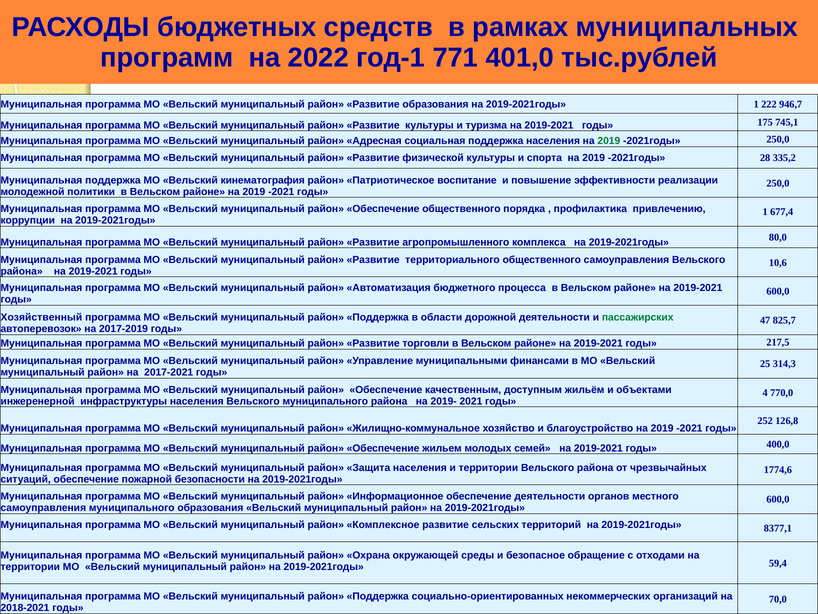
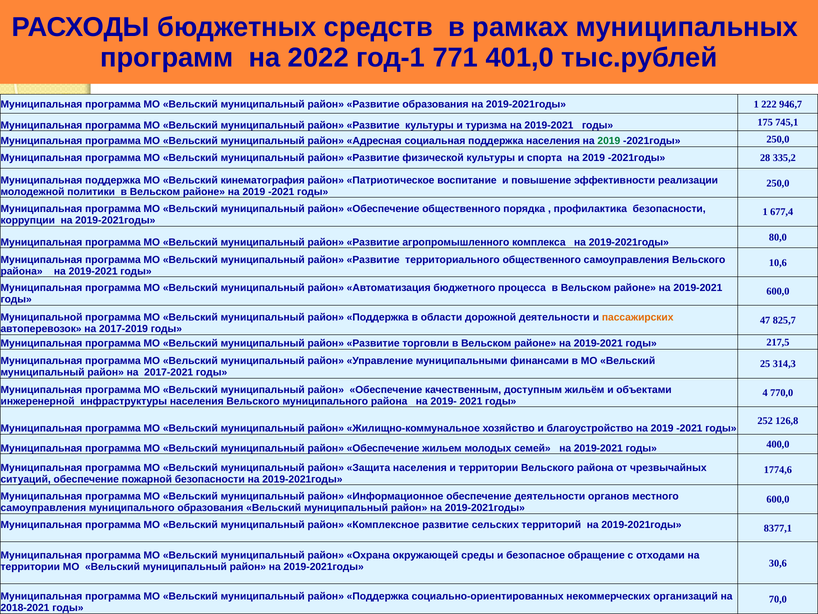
профилактика привлечению: привлечению -> безопасности (669, 209)
Хозяйственный: Хозяйственный -> Муниципальной (42, 317)
пассажирских colour: green -> orange (638, 317)
59,4: 59,4 -> 30,6 (778, 563)
